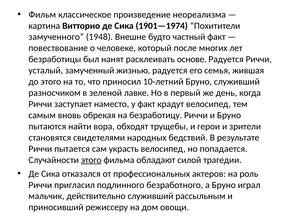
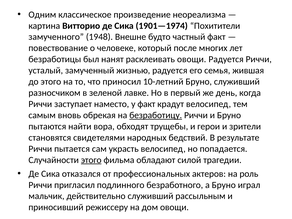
Фильм: Фильм -> Одним (42, 15)
расклеивать основе: основе -> овощи (192, 59)
безработицу underline: none -> present (156, 115)
